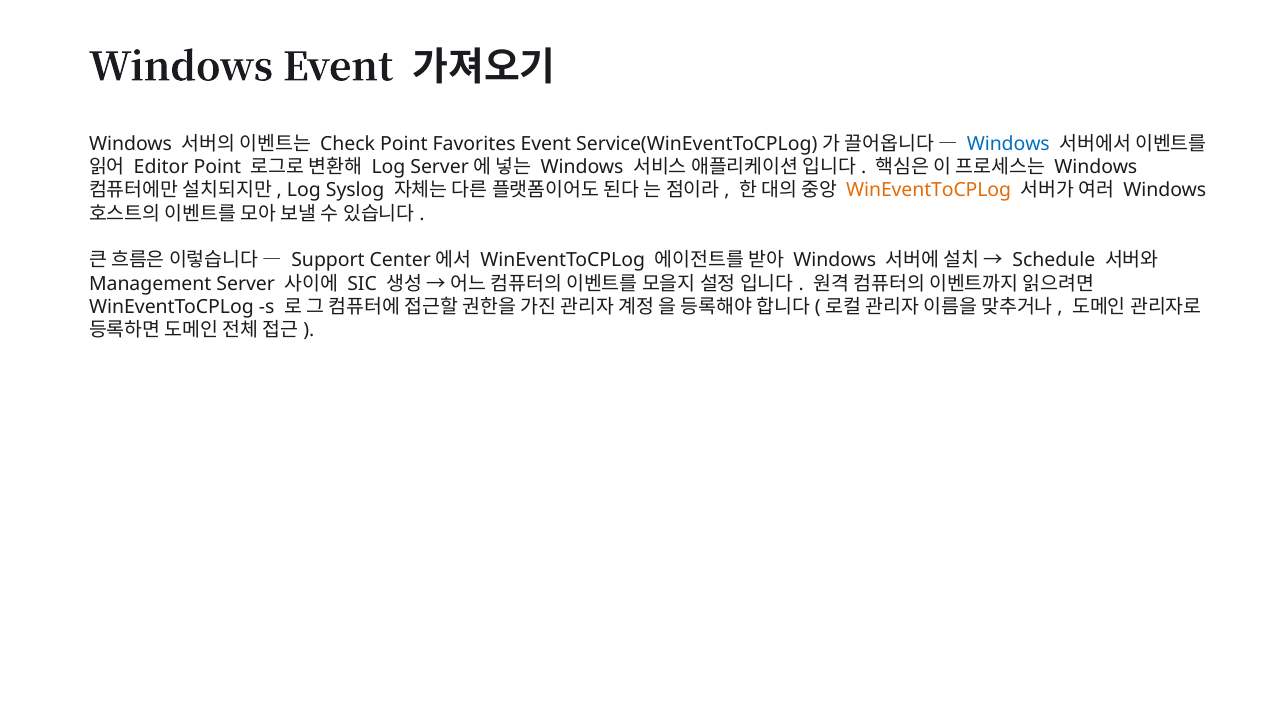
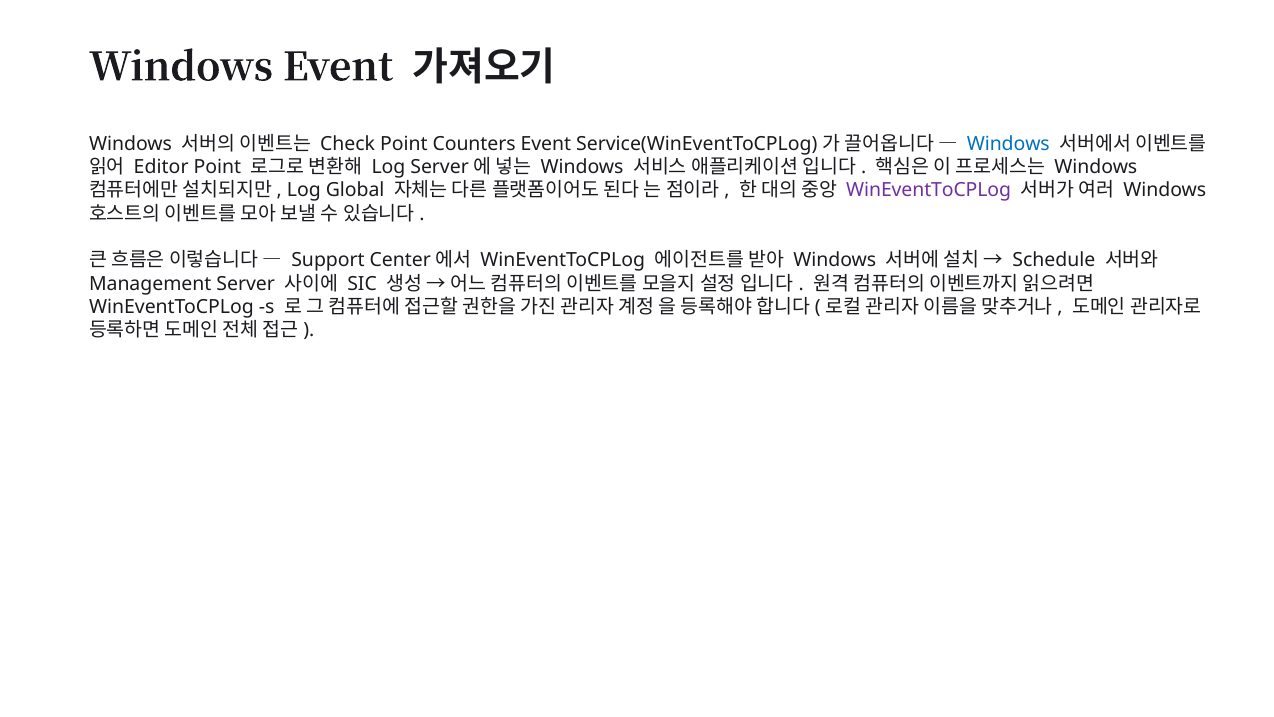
Favorites: Favorites -> Counters (474, 144)
Syslog: Syslog -> Global (355, 190)
WinEventToCPLog colour: orange -> purple (929, 190)
